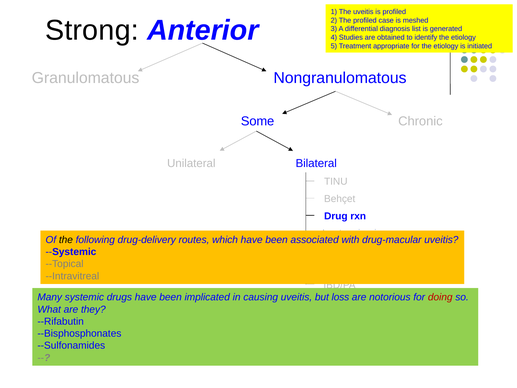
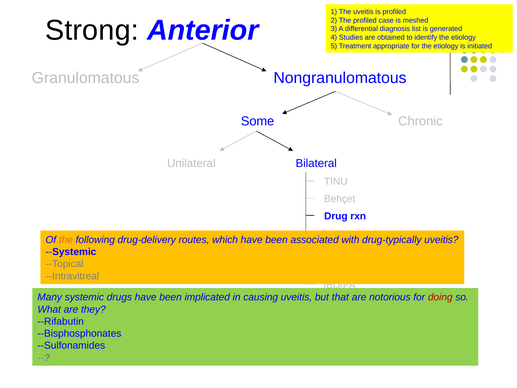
the colour: black -> orange (66, 240)
drug-macular: drug-macular -> drug-typically (392, 240)
loss: loss -> that (340, 297)
